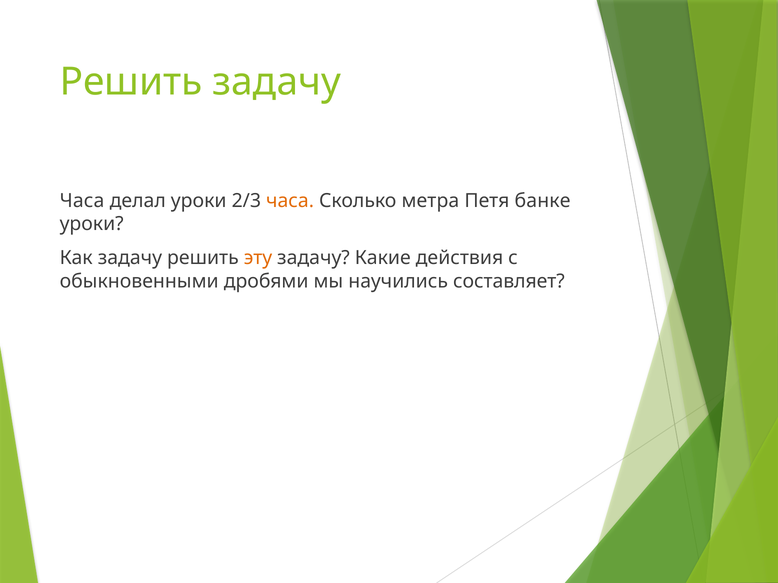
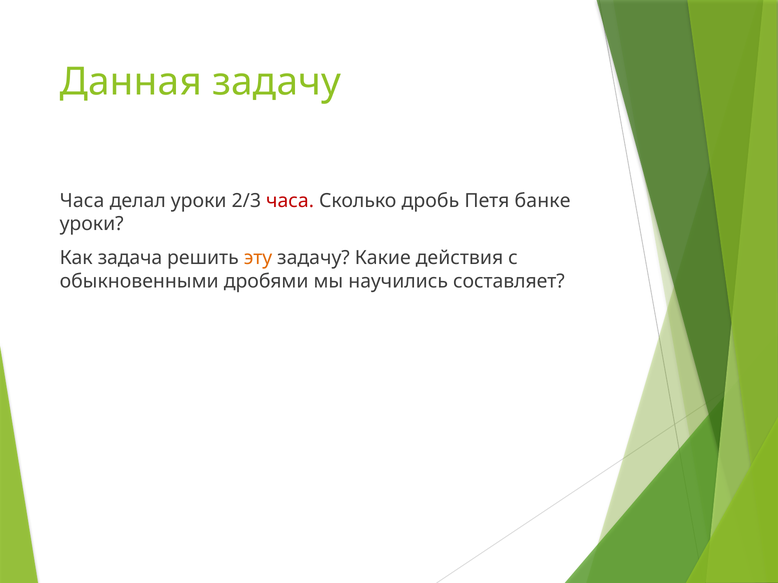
Решить: Решить -> Данная (131, 82)
часа colour: orange -> red (290, 201)
метра: метра -> дробь (430, 201)
Как задачу: задачу -> задача (130, 258)
